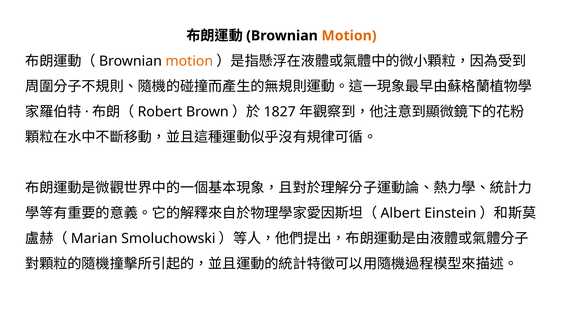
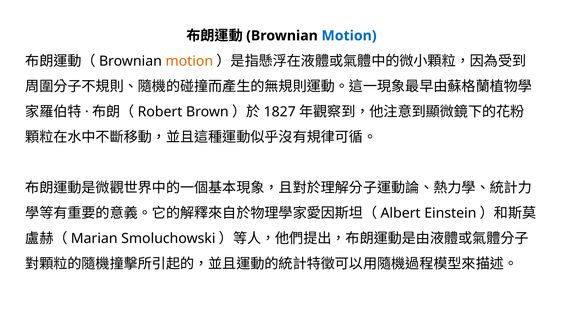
Motion colour: orange -> blue (349, 36)
